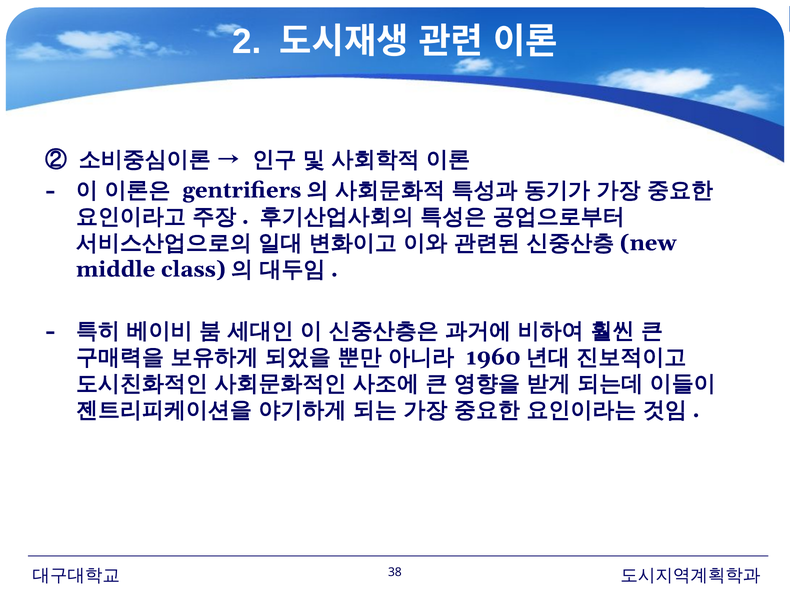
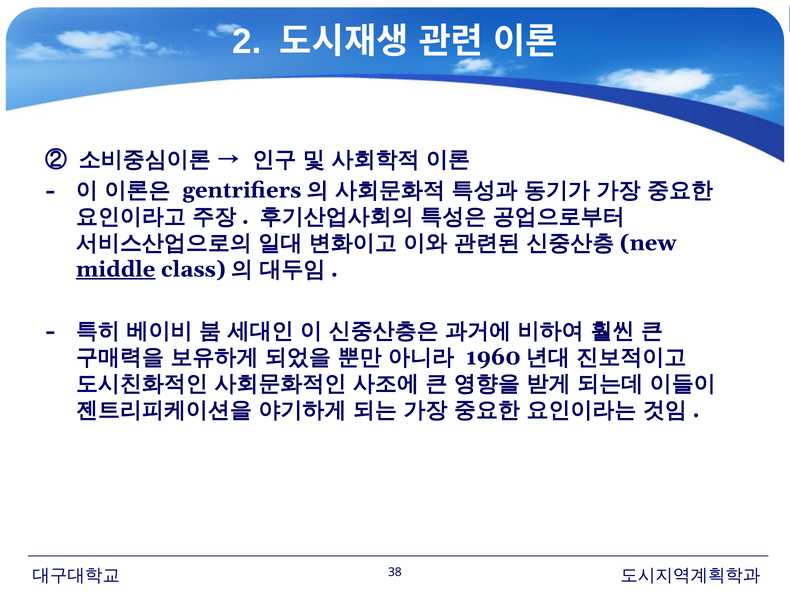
middle underline: none -> present (116, 269)
